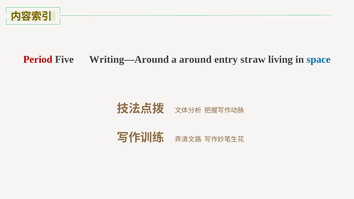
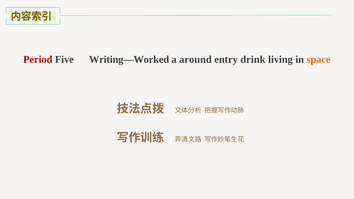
Writing—Around: Writing—Around -> Writing—Worked (129, 60)
straw: straw -> drink (253, 60)
space colour: blue -> orange (319, 60)
